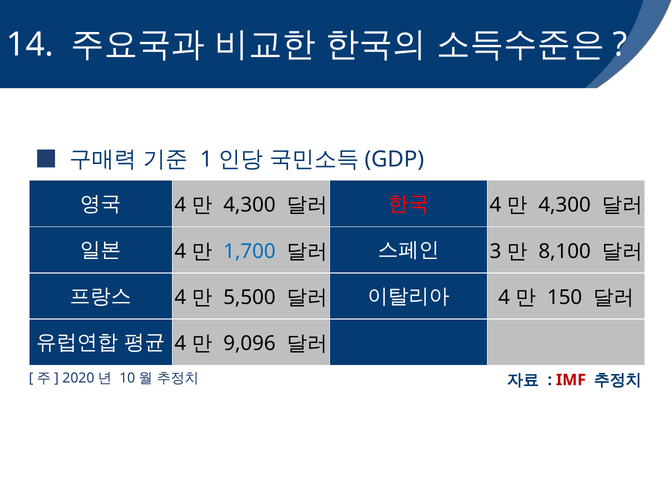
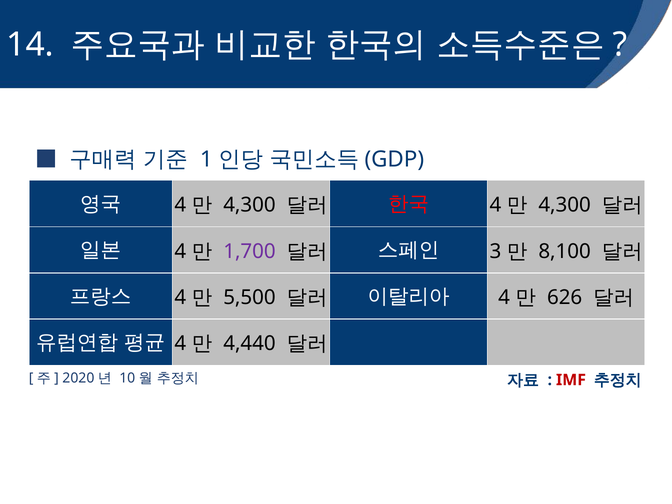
1,700 colour: blue -> purple (249, 251)
150: 150 -> 626 (565, 298)
9,096: 9,096 -> 4,440 (249, 344)
